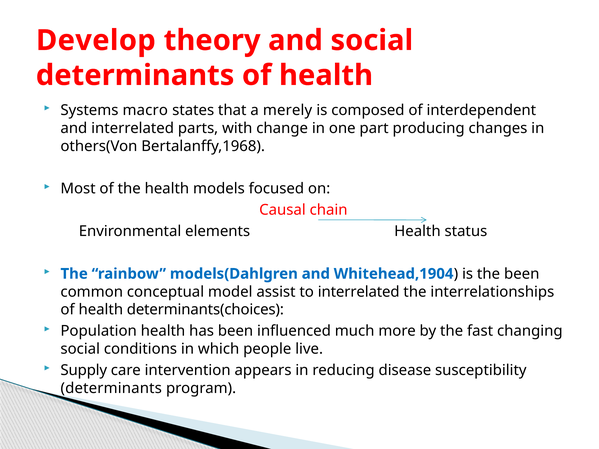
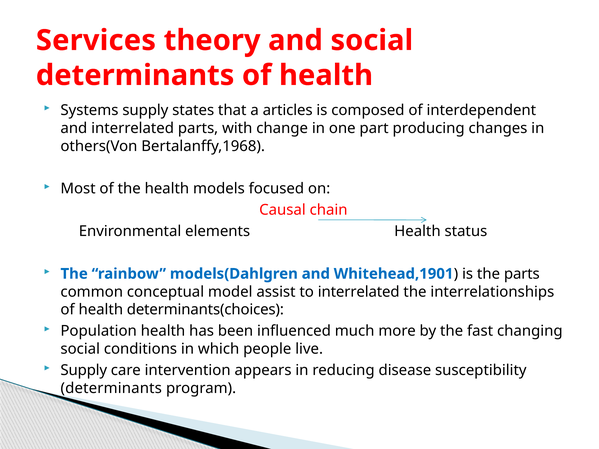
Develop: Develop -> Services (96, 40)
Systems macro: macro -> supply (145, 110)
merely: merely -> articles (288, 110)
Whitehead,1904: Whitehead,1904 -> Whitehead,1901 (394, 274)
the been: been -> parts (522, 274)
